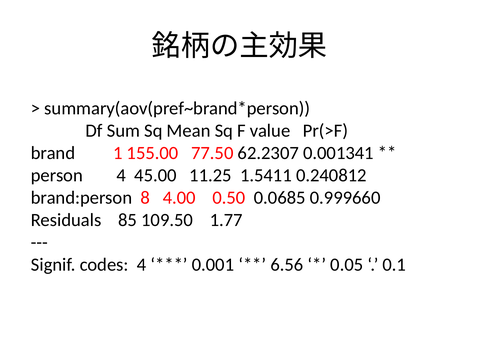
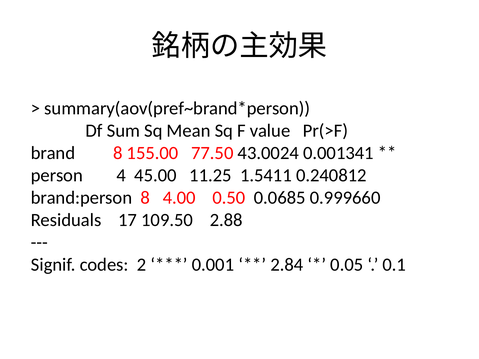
brand 1: 1 -> 8 (118, 153)
62.2307: 62.2307 -> 43.0024 (268, 153)
85: 85 -> 17 (128, 220)
1.77: 1.77 -> 2.88 (226, 220)
codes 4: 4 -> 2 (142, 265)
6.56: 6.56 -> 2.84 (287, 265)
